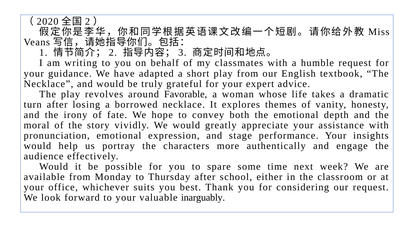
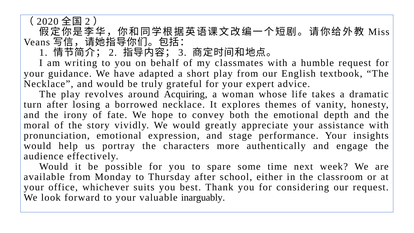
Favorable: Favorable -> Acquiring (186, 94)
